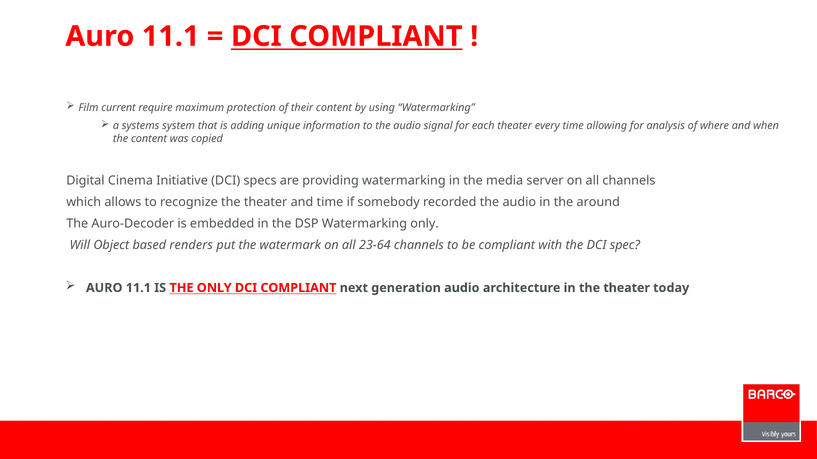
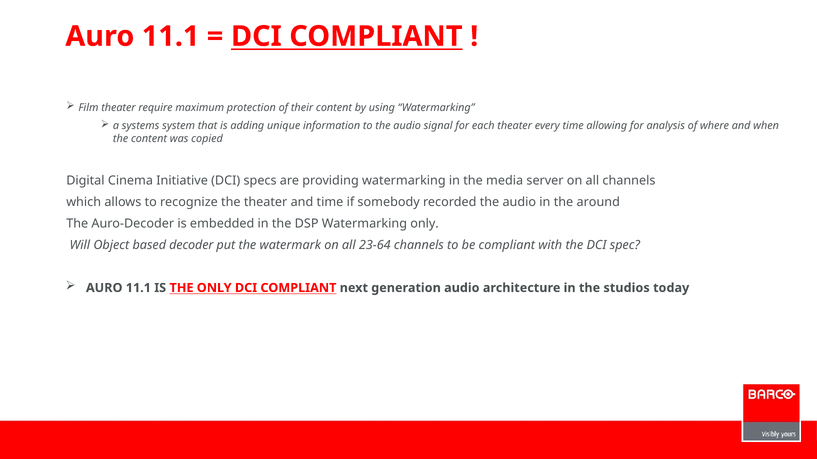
Film current: current -> theater (118, 108)
renders: renders -> decoder (191, 245)
in the theater: theater -> studios (627, 288)
